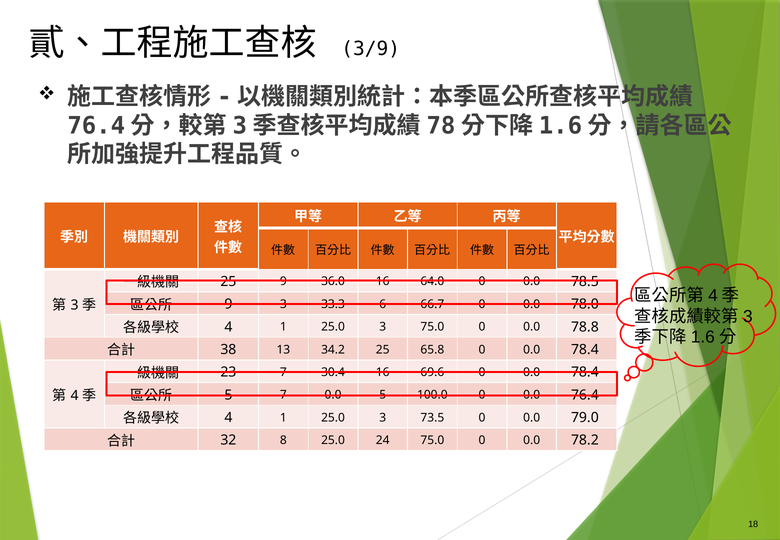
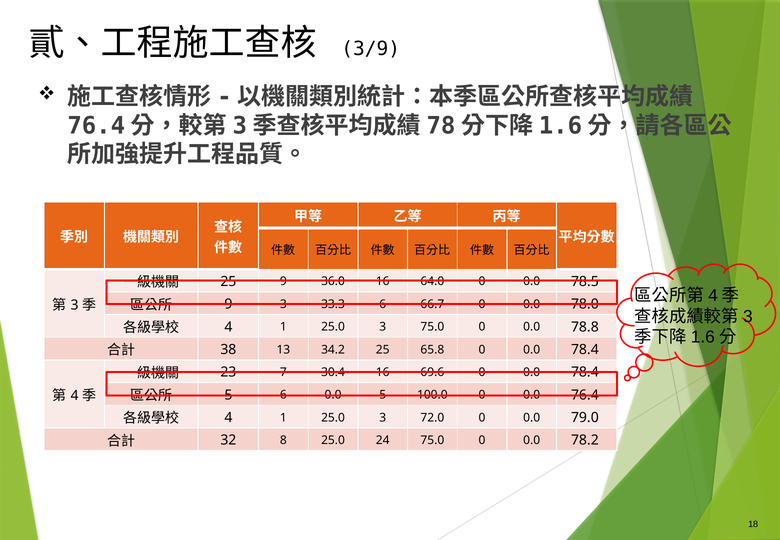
5 7: 7 -> 6 (283, 395)
73.5: 73.5 -> 72.0 (432, 418)
